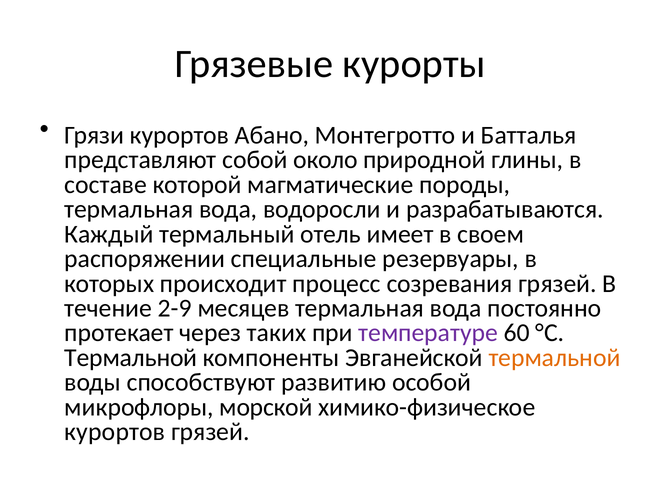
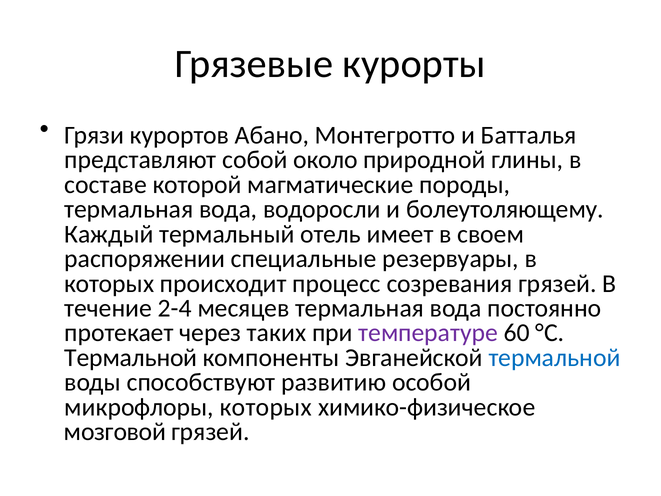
разрабатываются: разрабатываются -> болеутоляющему (505, 209)
2-9: 2-9 -> 2-4 (175, 308)
термальной colour: orange -> blue (554, 357)
микрофлоры морской: морской -> которых (266, 407)
курортов: курортов -> мозговой (115, 432)
